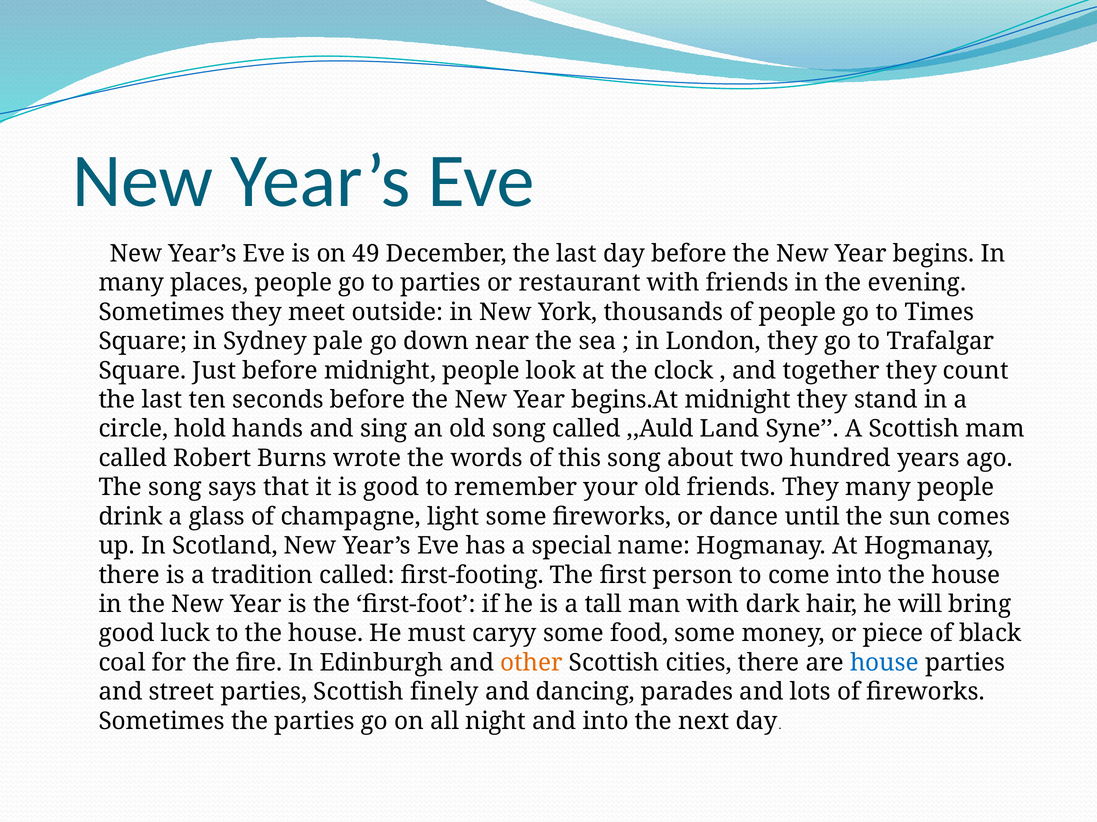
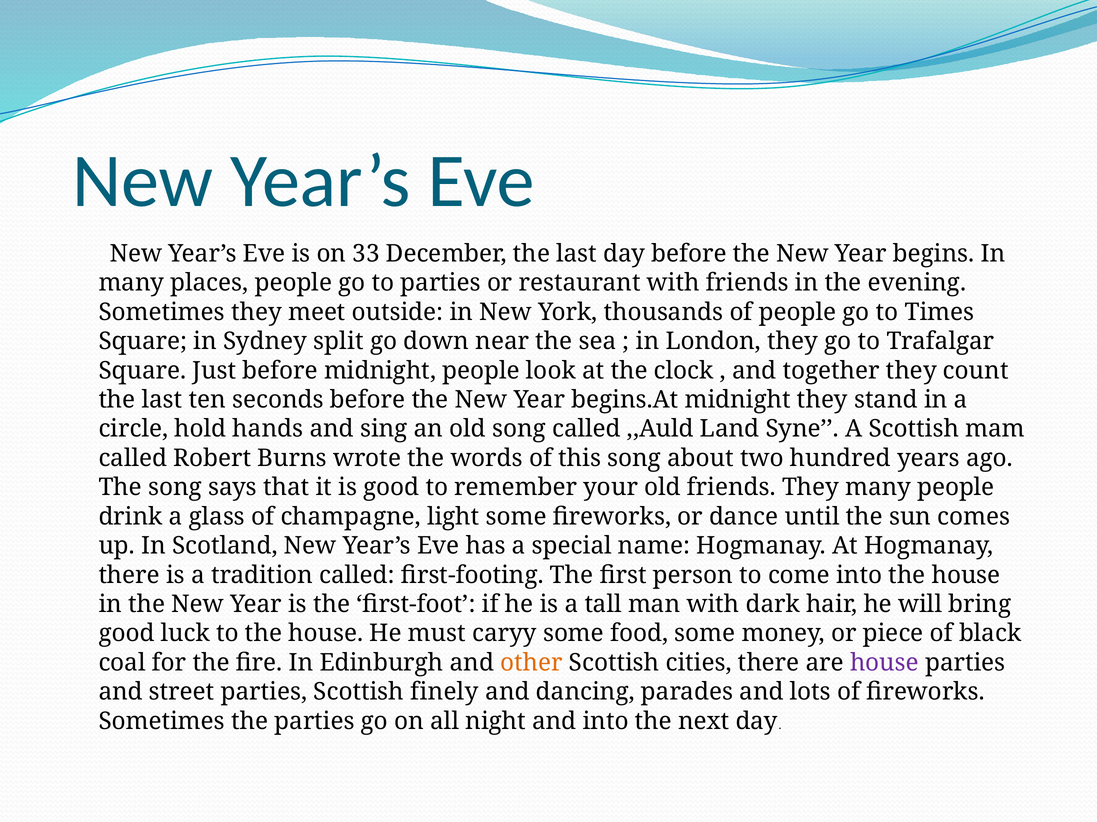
49: 49 -> 33 (366, 254)
pale: pale -> split (338, 342)
house colour: blue -> purple (884, 663)
